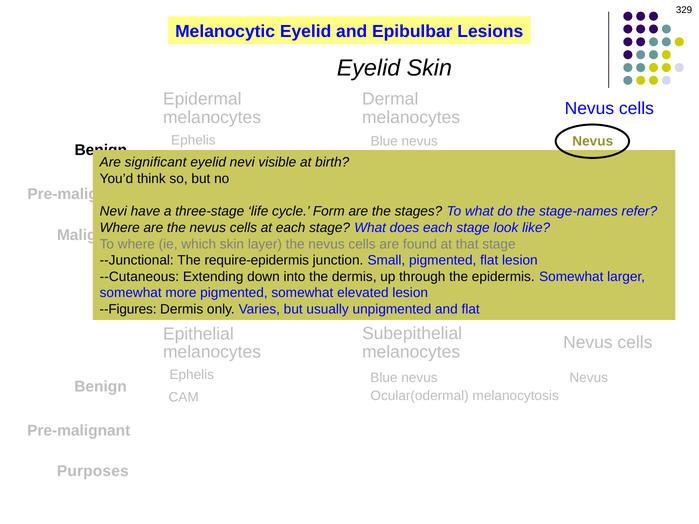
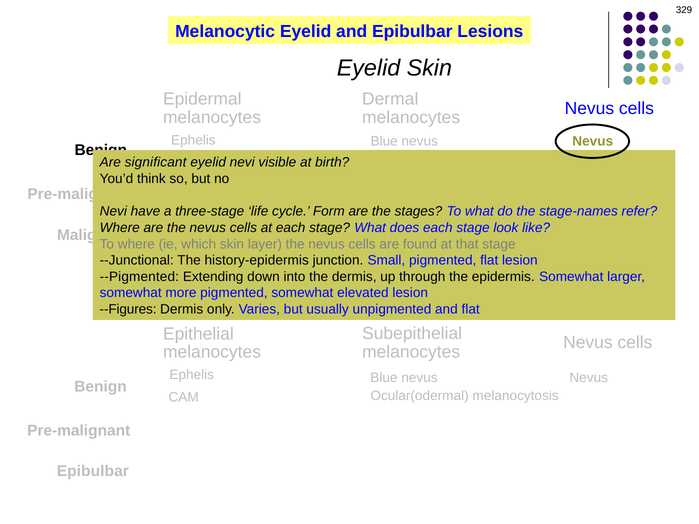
require-epidermis: require-epidermis -> history-epidermis (257, 261)
--Cutaneous: --Cutaneous -> --Pigmented (139, 277)
Purposes: Purposes -> Epibulbar (93, 471)
